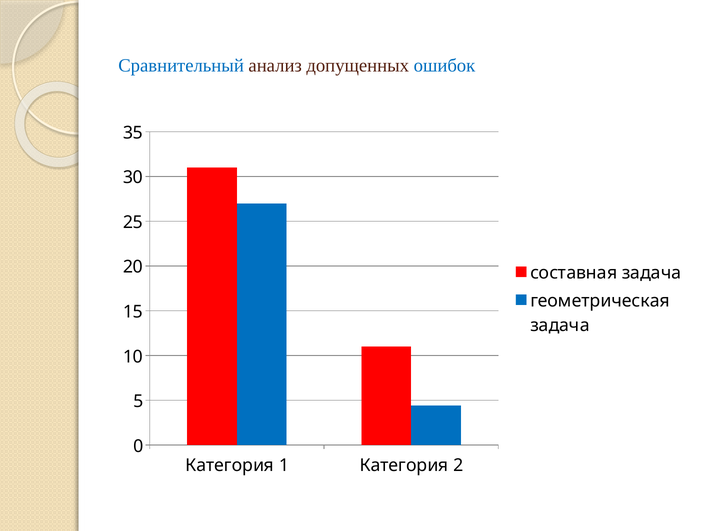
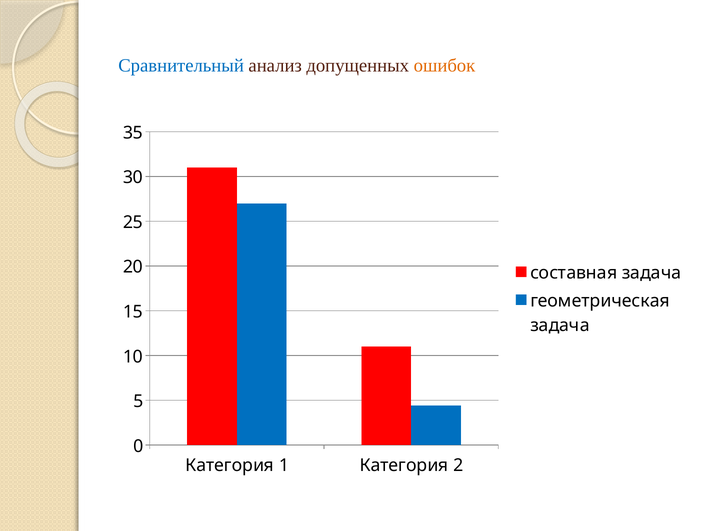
ошибок colour: blue -> orange (444, 66)
